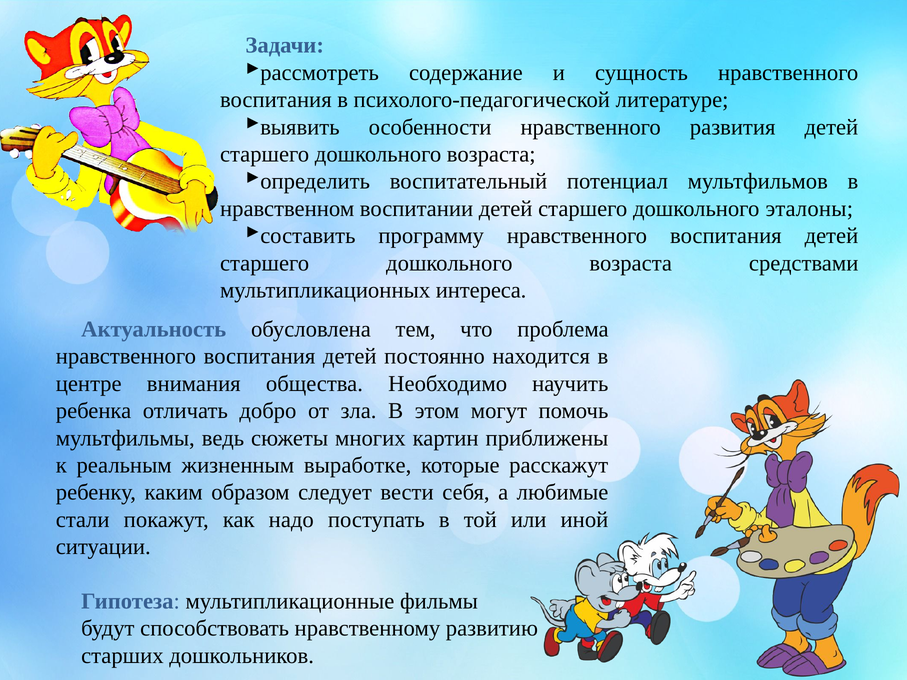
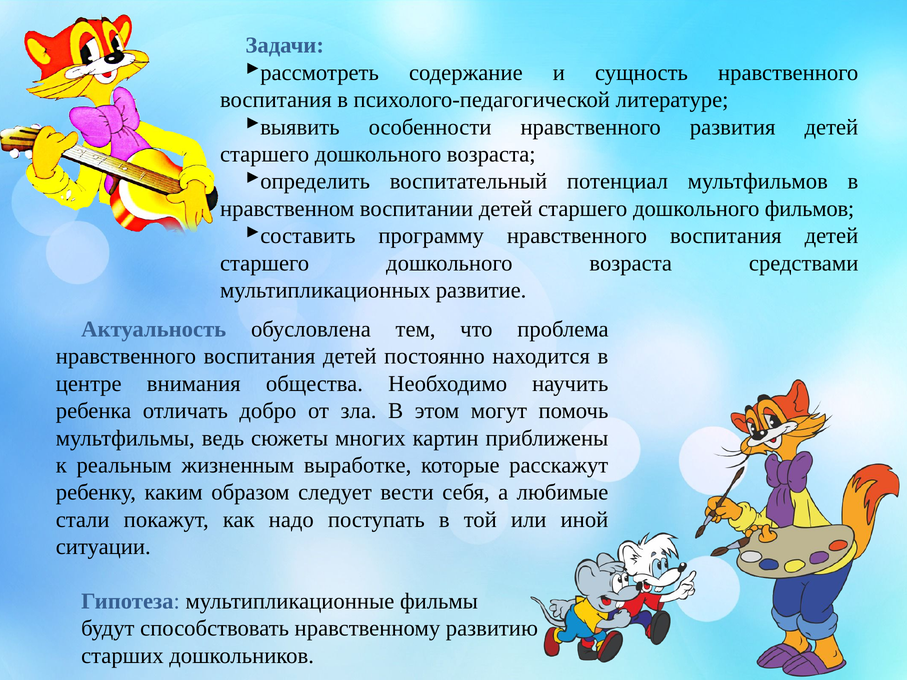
эталоны: эталоны -> фильмов (810, 209)
интереса: интереса -> развитие (481, 290)
